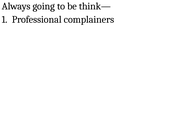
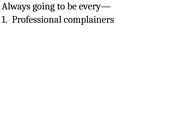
think—: think— -> every— (95, 6)
